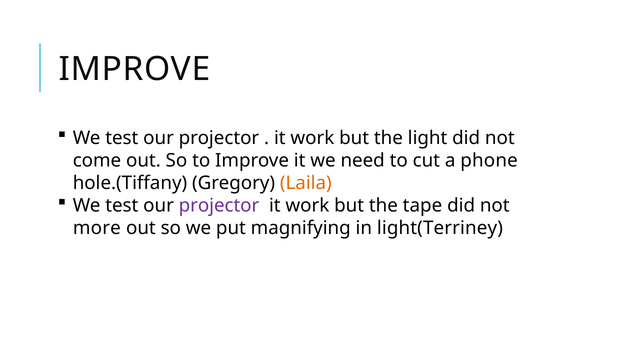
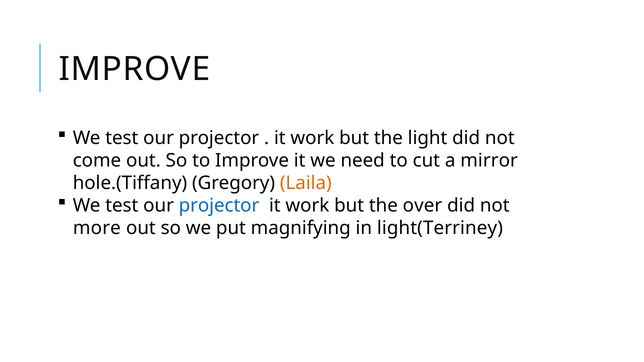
phone: phone -> mirror (489, 161)
projector colour: purple -> blue (219, 206)
tape: tape -> over (422, 206)
